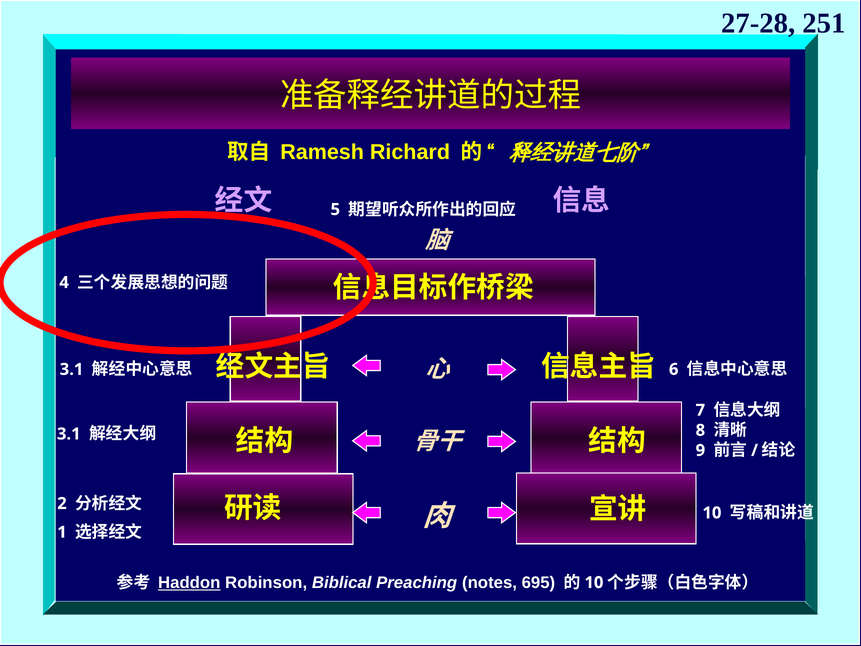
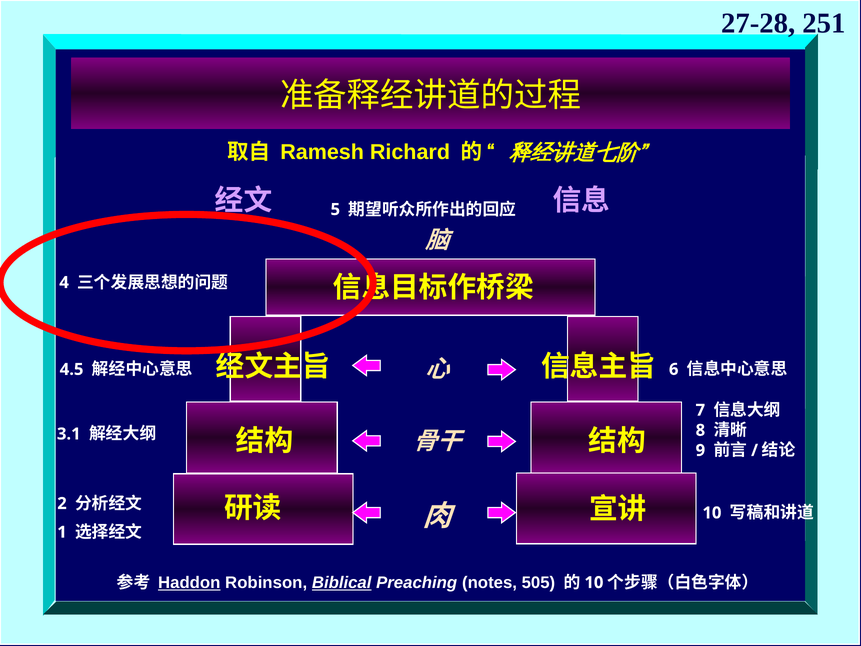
3.1: 3.1 -> 4.5 (72, 369)
Biblical underline: none -> present (342, 582)
695: 695 -> 505 (538, 582)
